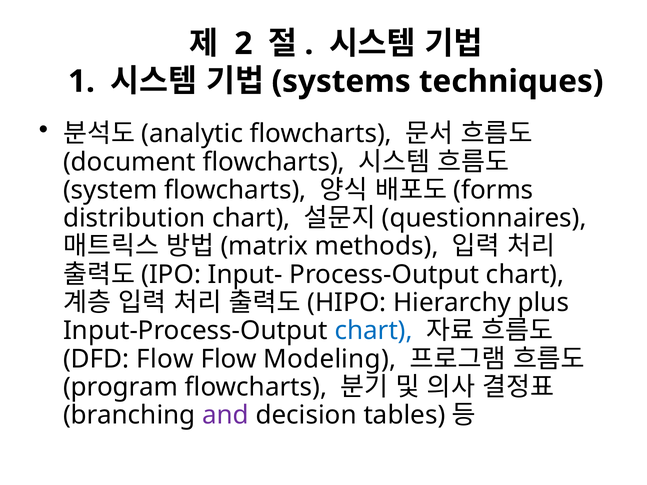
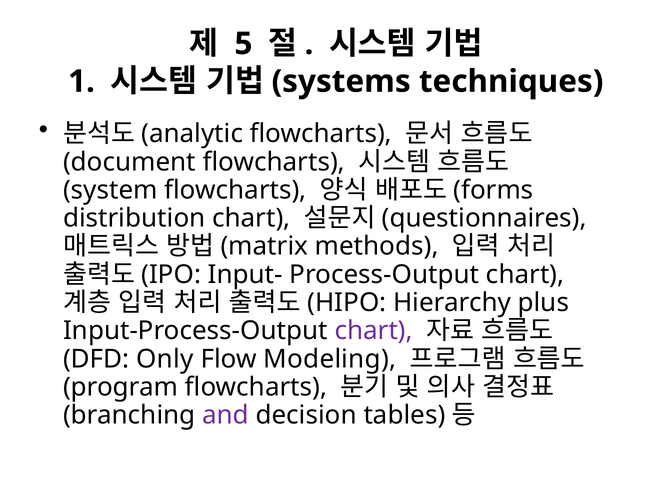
2: 2 -> 5 (243, 44)
chart colour: blue -> purple (374, 331)
Flow: Flow -> Only (165, 359)
